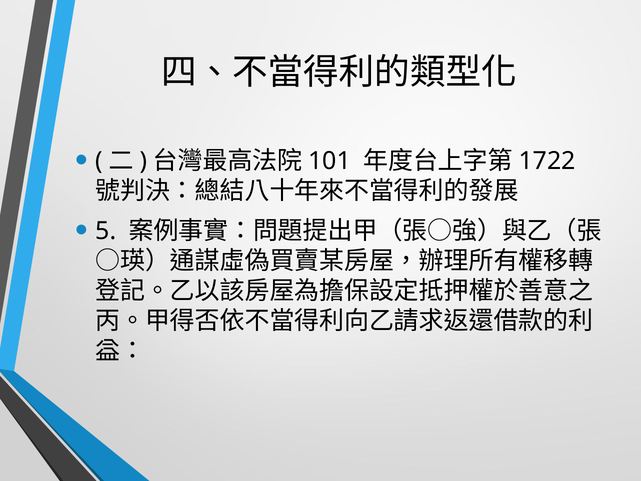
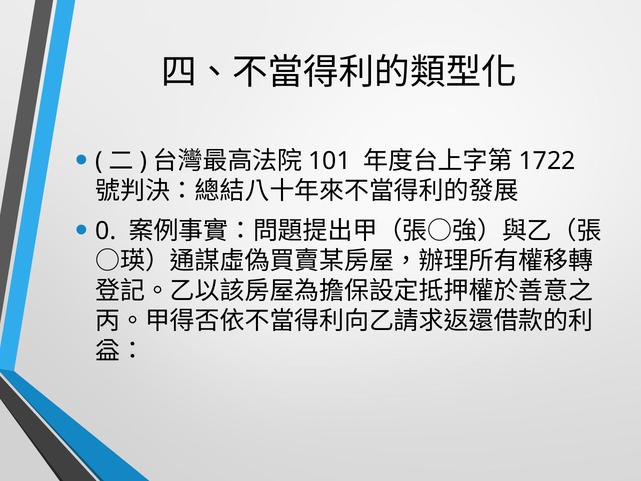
5: 5 -> 0 (106, 231)
